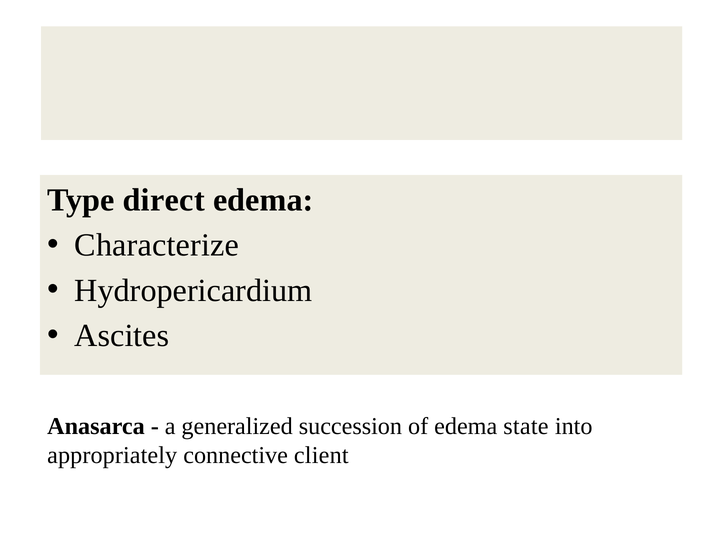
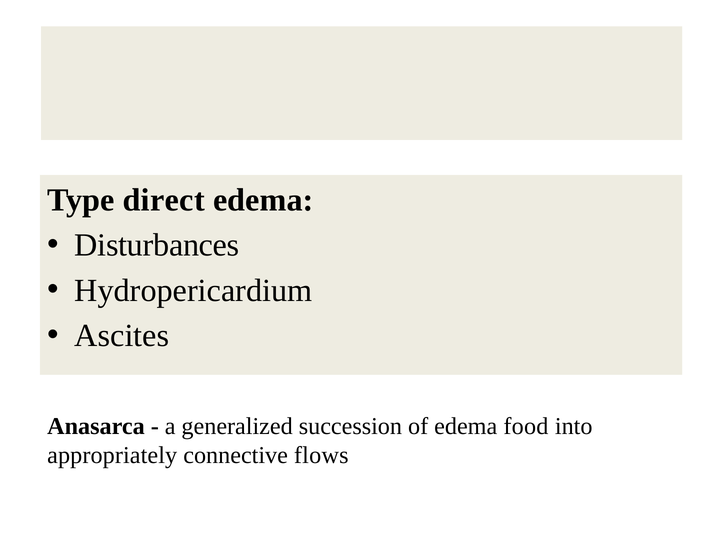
Characterize: Characterize -> Disturbances (157, 245)
state: state -> food (526, 426)
client: client -> flows (321, 455)
